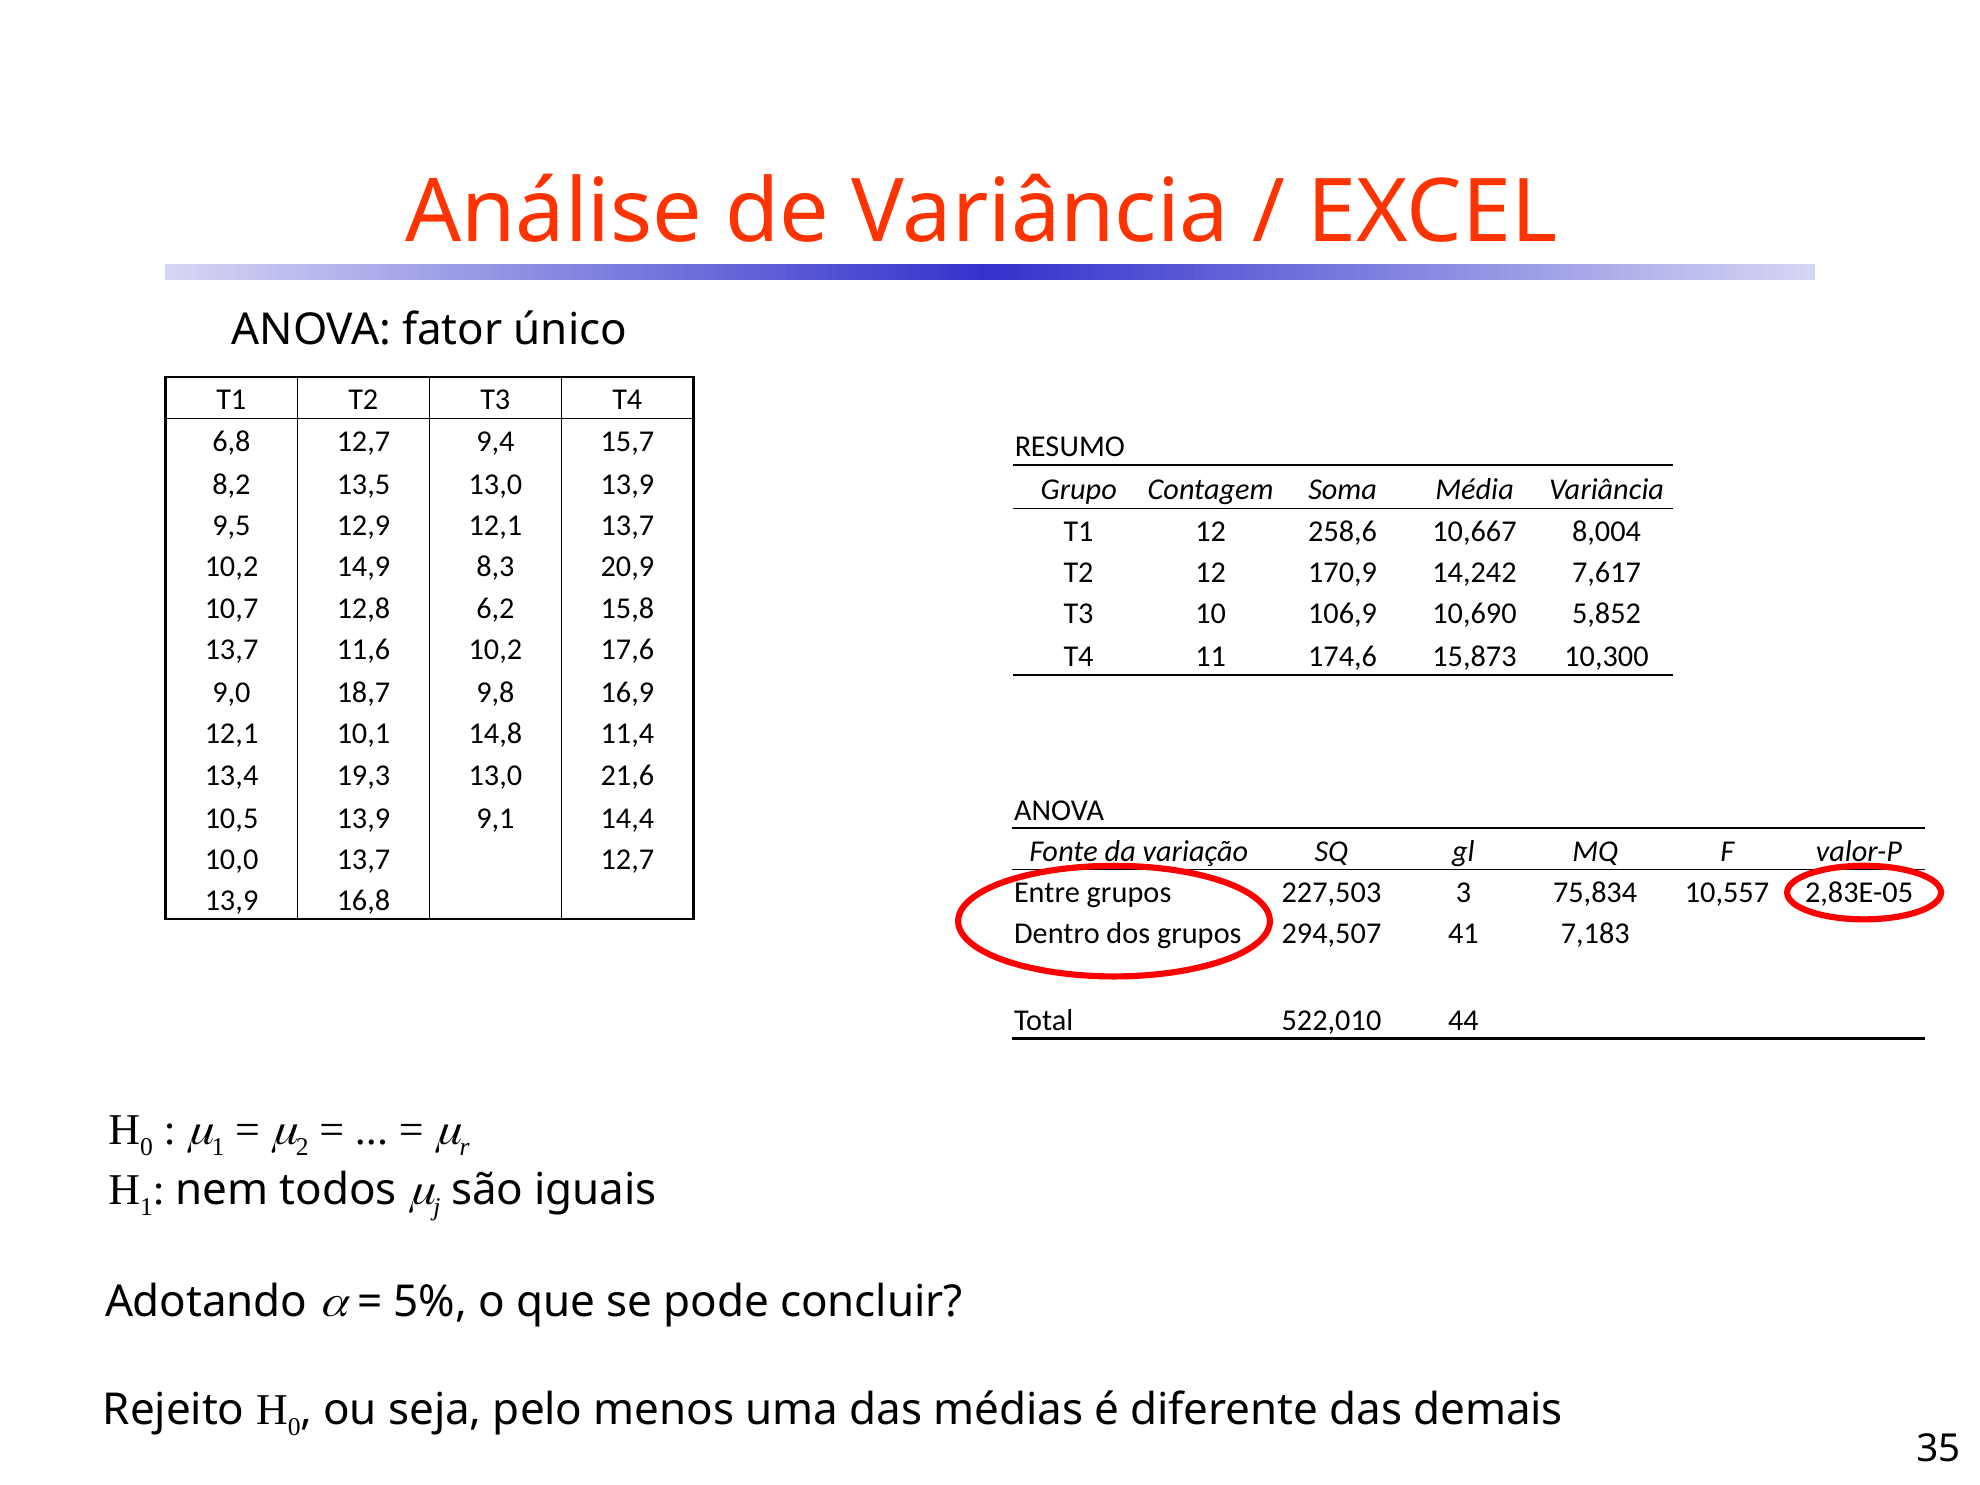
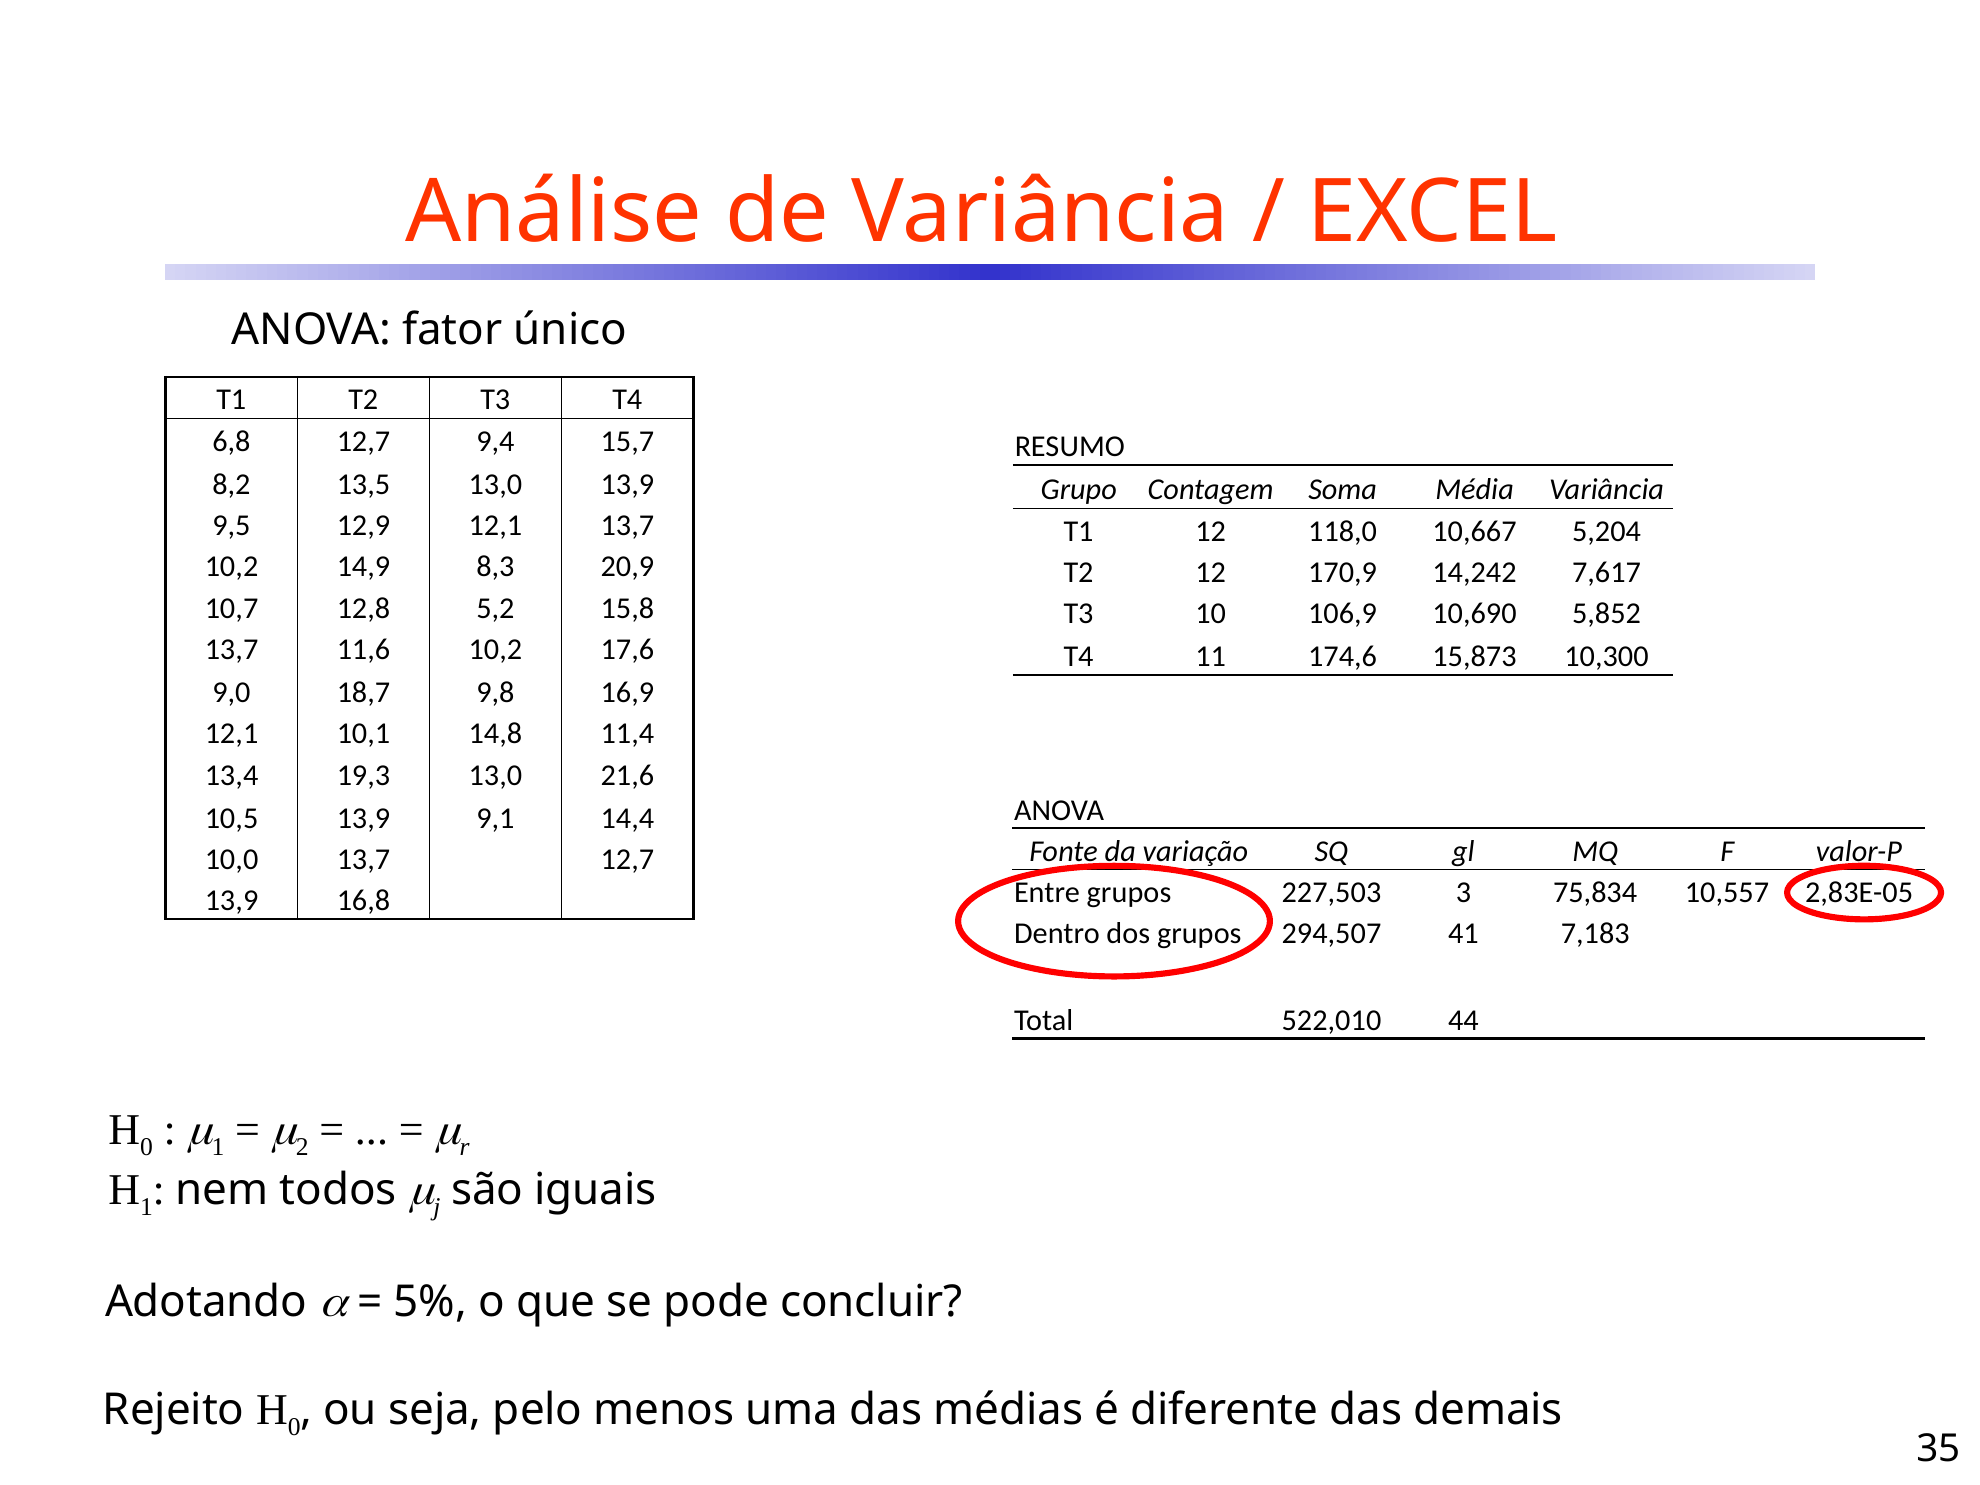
258,6: 258,6 -> 118,0 (1343, 531)
8,004: 8,004 -> 5,204 (1607, 531)
6,2: 6,2 -> 5,2 (495, 608)
